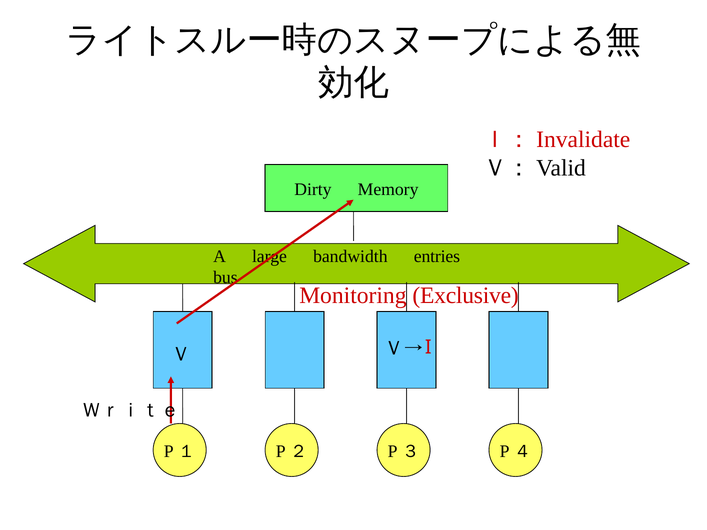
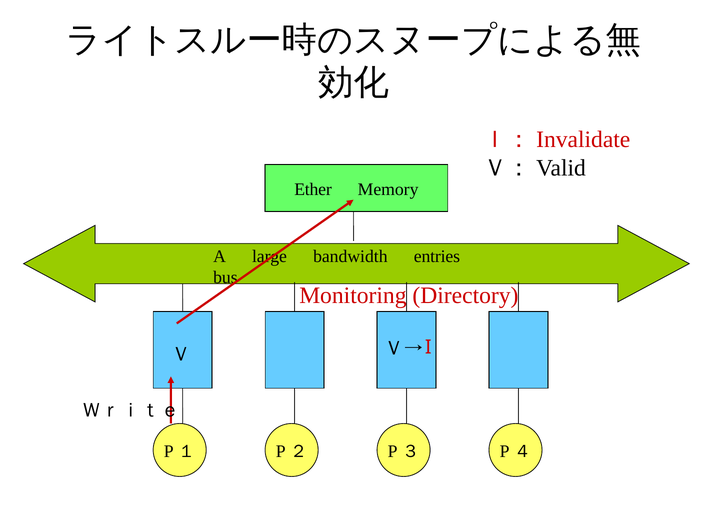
Dirty: Dirty -> Ether (313, 189)
Exclusive: Exclusive -> Directory (465, 296)
